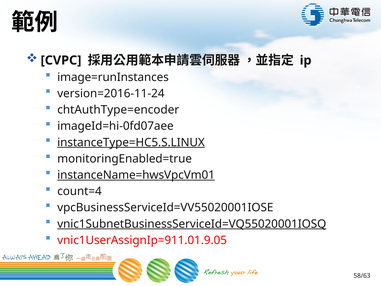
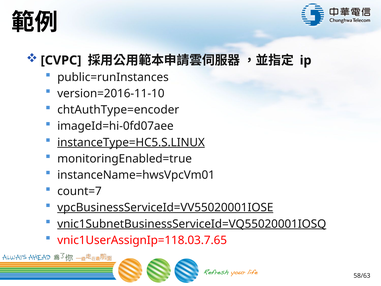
image=runInstances: image=runInstances -> public=runInstances (113, 77)
version=2016-11-24: version=2016-11-24 -> version=2016-11-10 (111, 93)
instanceName=hwsVpcVm01 underline: present -> none (136, 175)
count=4: count=4 -> count=7 (79, 191)
vpcBusinessServiceId=VV55020001IOSE underline: none -> present (165, 207)
vnic1UserAssignIp=911.01.9.05: vnic1UserAssignIp=911.01.9.05 -> vnic1UserAssignIp=118.03.7.65 (142, 240)
